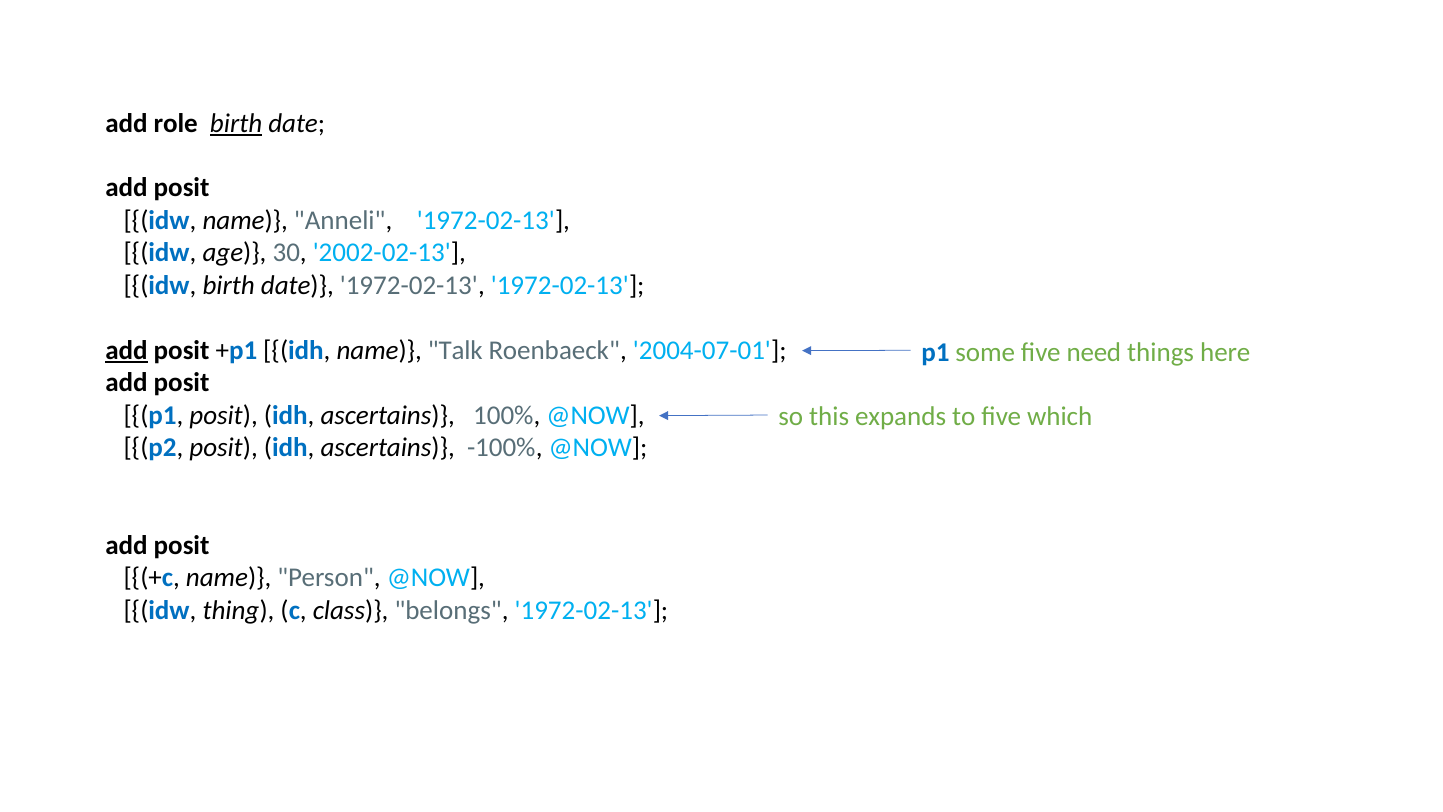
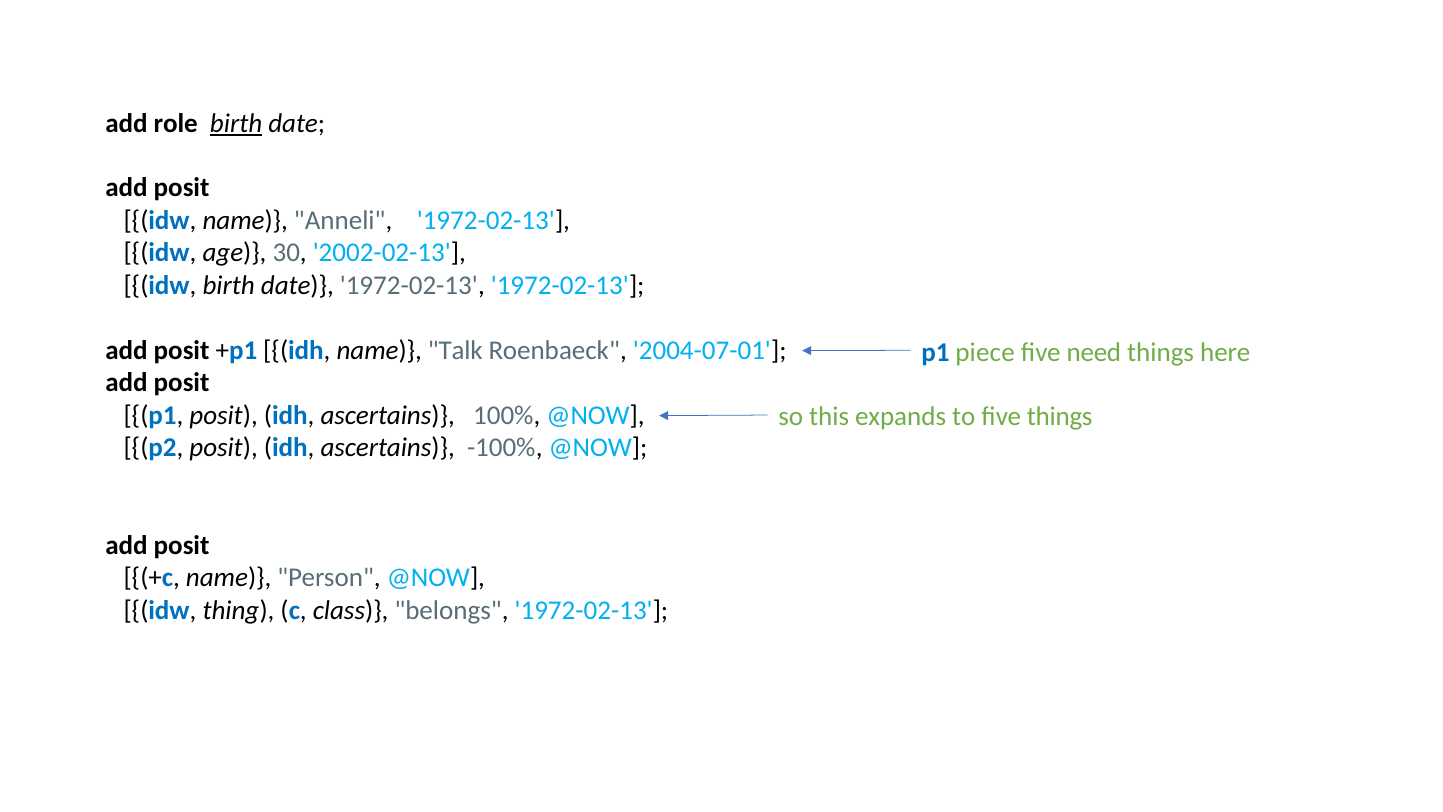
add underline: present -> none (126, 350)
some: some -> piece (985, 352)
five which: which -> things (1060, 417)
